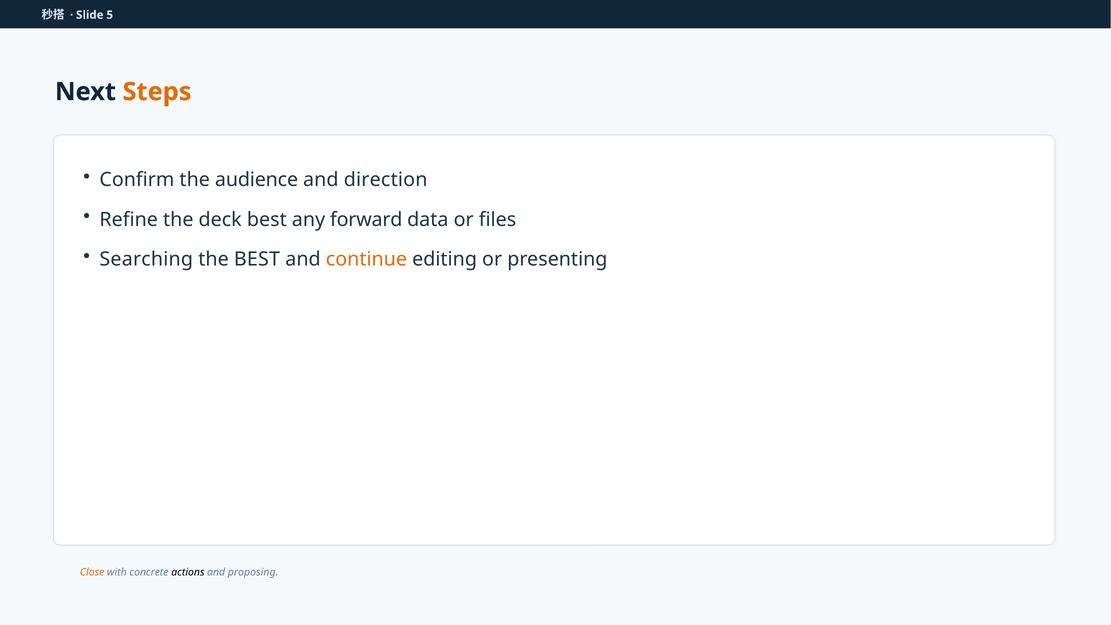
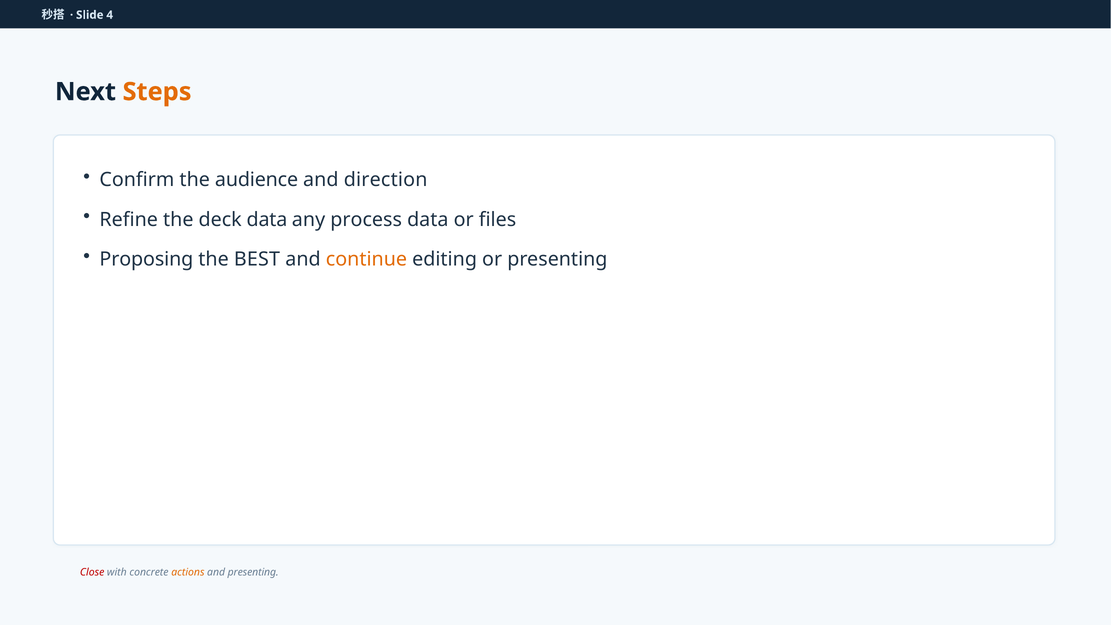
5: 5 -> 4 (110, 15)
deck best: best -> data (267, 220)
forward: forward -> process (366, 220)
Searching: Searching -> Proposing (146, 259)
Close colour: orange -> red (92, 572)
actions colour: black -> orange (188, 572)
and proposing: proposing -> presenting (253, 572)
